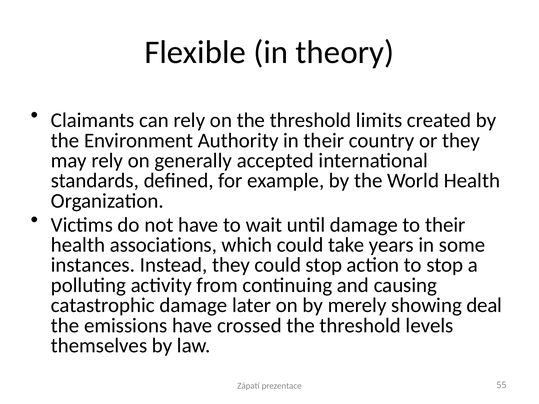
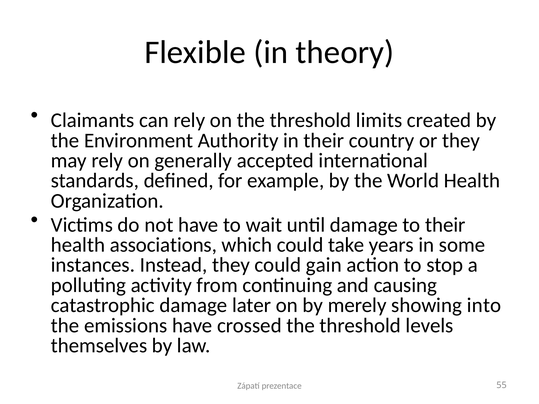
could stop: stop -> gain (324, 265)
deal: deal -> into (484, 306)
